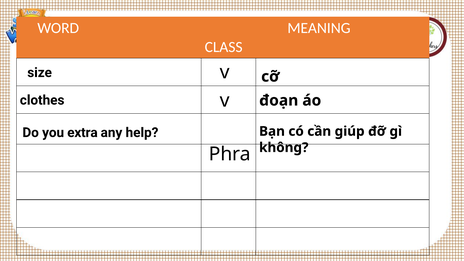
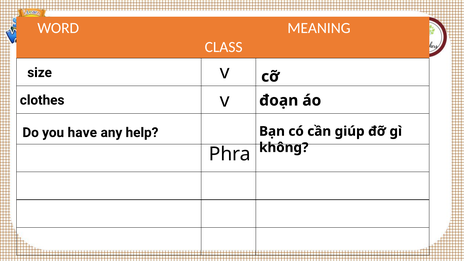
extra: extra -> have (82, 133)
